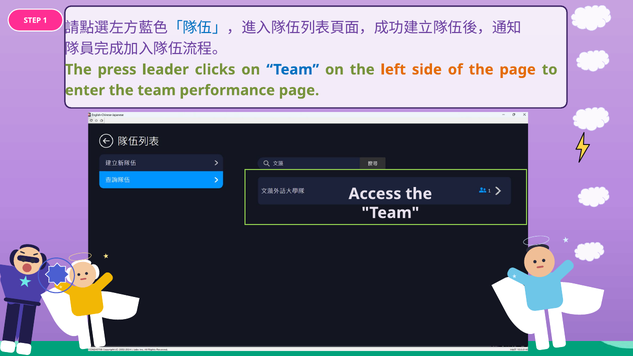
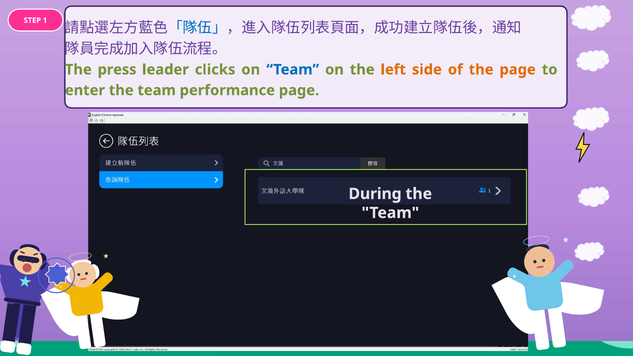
Access: Access -> During (375, 194)
